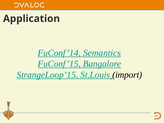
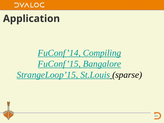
Semantics: Semantics -> Compiling (102, 53)
import: import -> sparse (127, 75)
